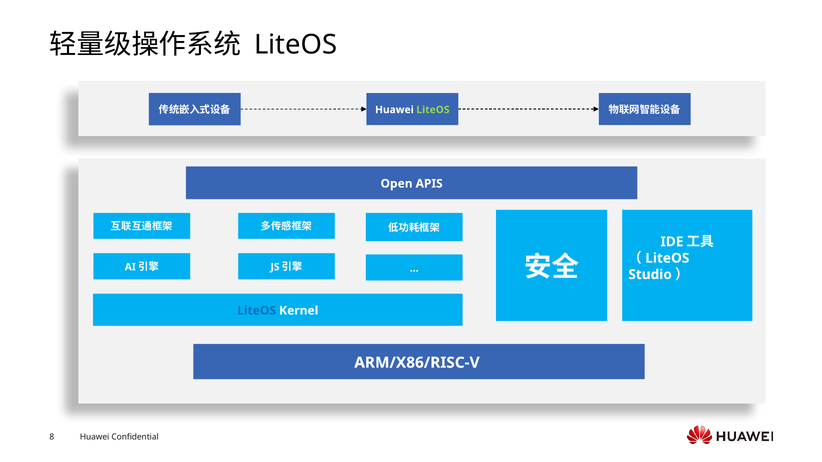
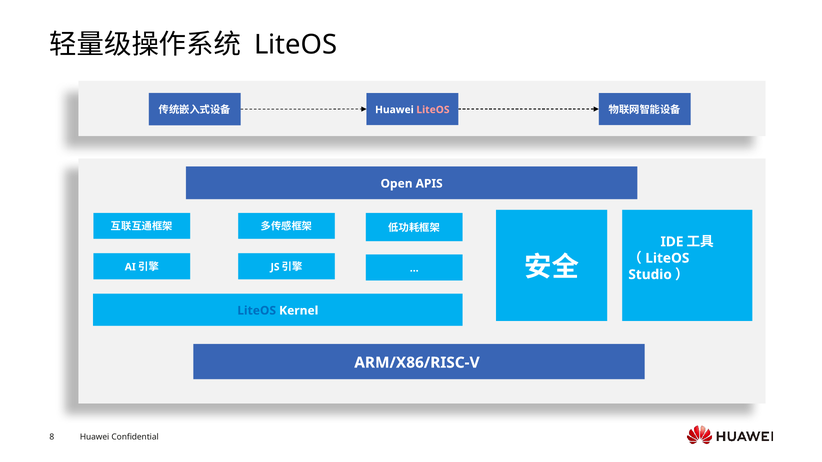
LiteOS colour: light green -> pink (433, 110)
